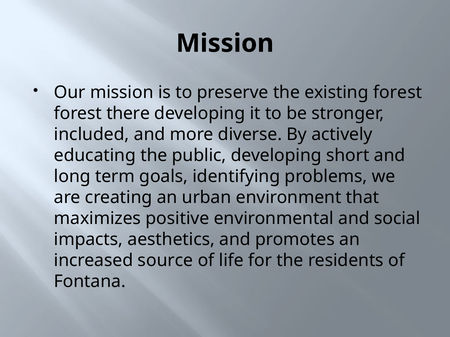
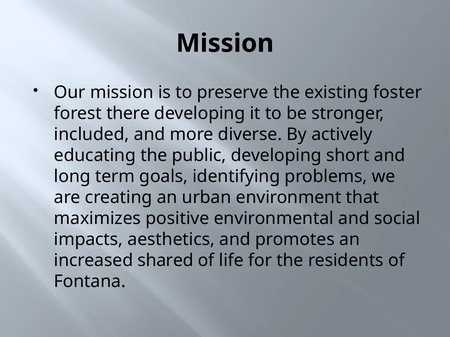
existing forest: forest -> foster (398, 93)
source: source -> shared (165, 261)
